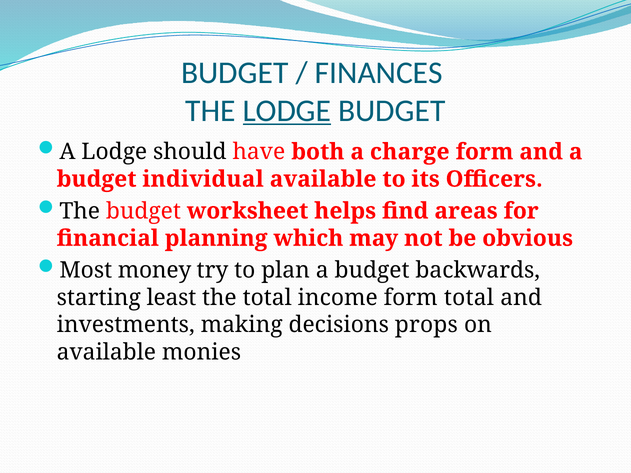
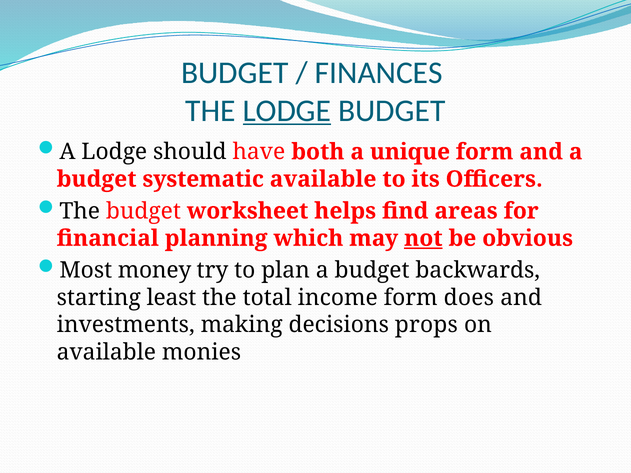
charge: charge -> unique (410, 152)
individual: individual -> systematic (203, 179)
not underline: none -> present (423, 238)
form total: total -> does (469, 298)
